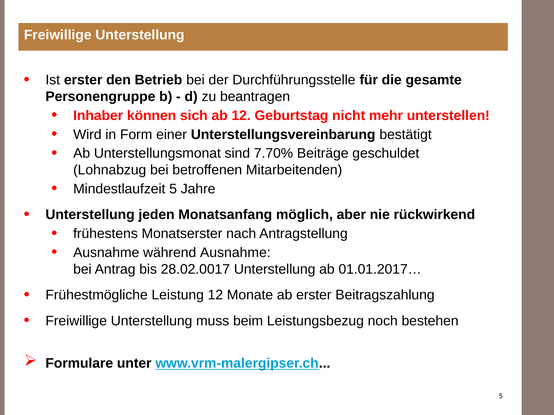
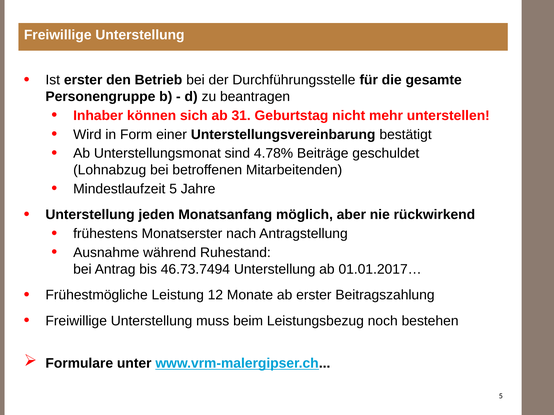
ab 12: 12 -> 31 (241, 116)
7.70%: 7.70% -> 4.78% (274, 154)
während Ausnahme: Ausnahme -> Ruhestand (235, 253)
28.02.0017: 28.02.0017 -> 46.73.7494 (195, 269)
